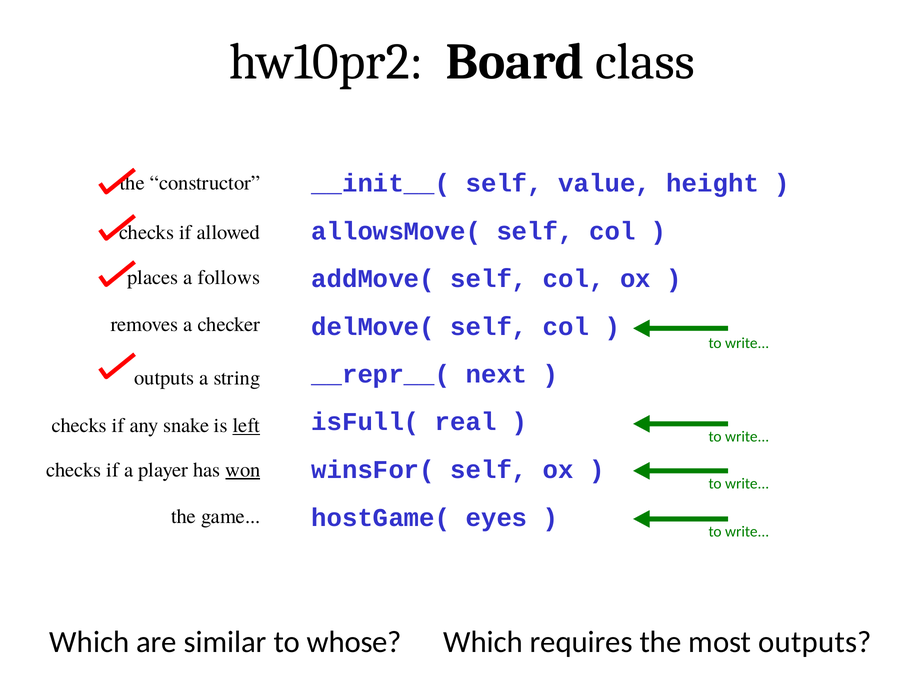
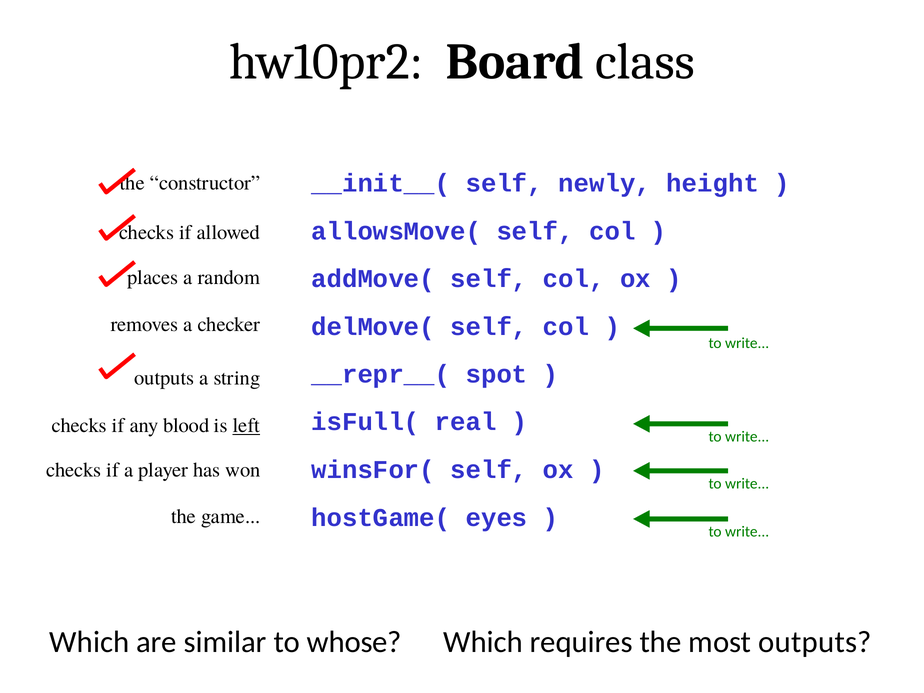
value: value -> newly (605, 183)
follows: follows -> random (229, 277)
next: next -> spot (497, 374)
snake: snake -> blood (186, 426)
won underline: present -> none (243, 470)
